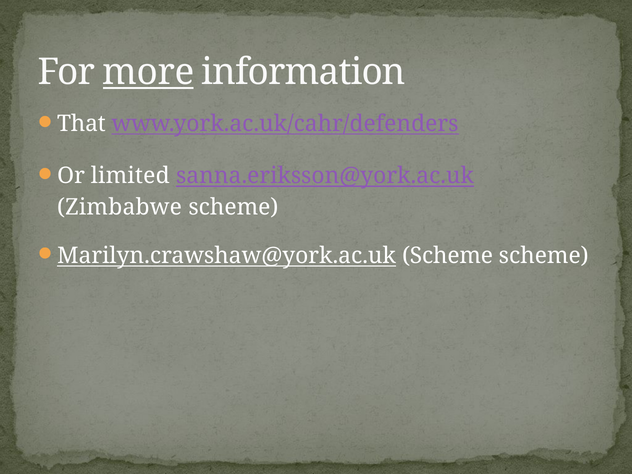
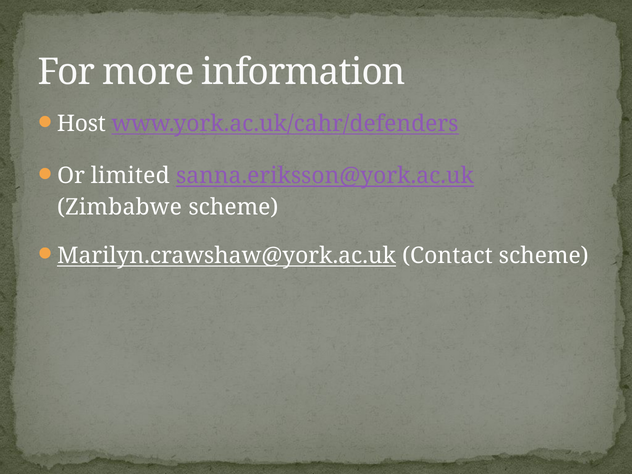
more underline: present -> none (148, 72)
That: That -> Host (81, 124)
Marilyn.crawshaw@york.ac.uk Scheme: Scheme -> Contact (447, 256)
